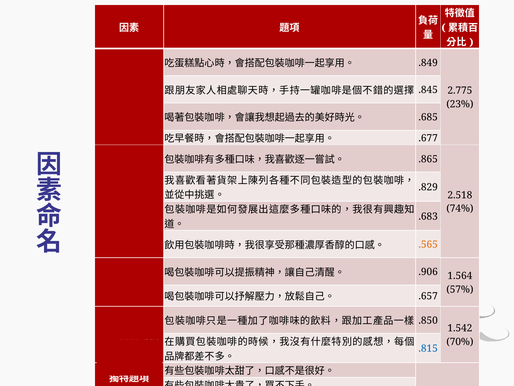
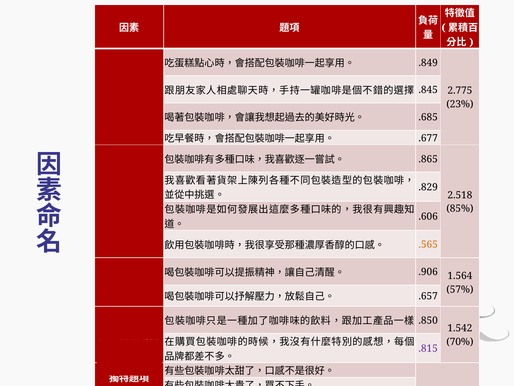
74%: 74% -> 85% (460, 208)
.683: .683 -> .606 (428, 216)
.815 colour: blue -> purple (428, 348)
